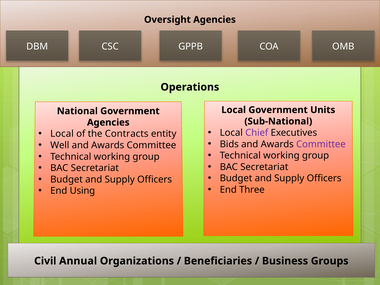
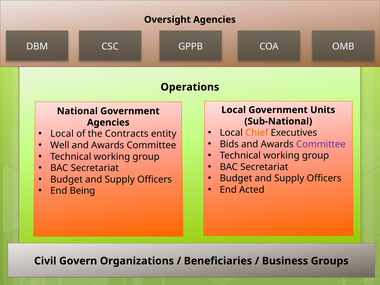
Chief colour: purple -> orange (257, 133)
Three: Three -> Acted (252, 190)
Using: Using -> Being (82, 191)
Annual: Annual -> Govern (78, 261)
